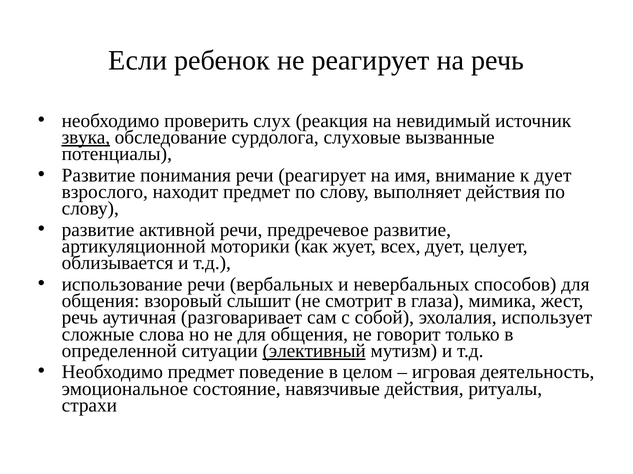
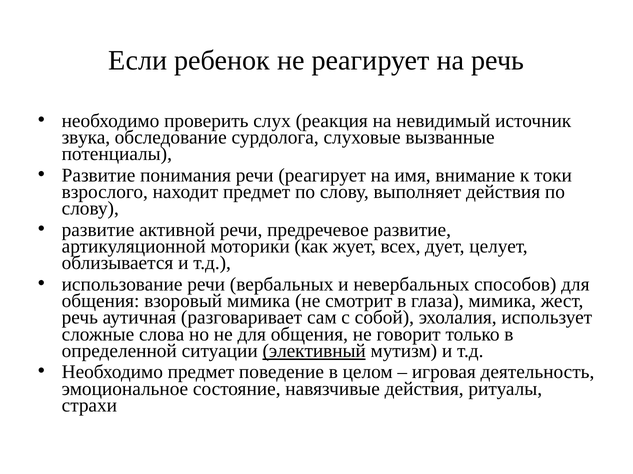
звука underline: present -> none (86, 138)
к дует: дует -> токи (553, 175)
взоровый слышит: слышит -> мимика (259, 301)
